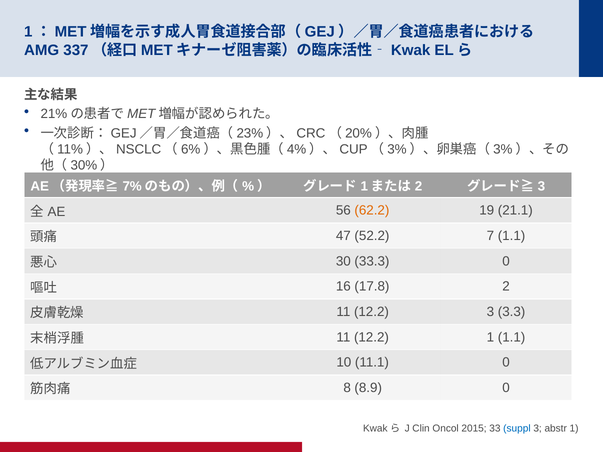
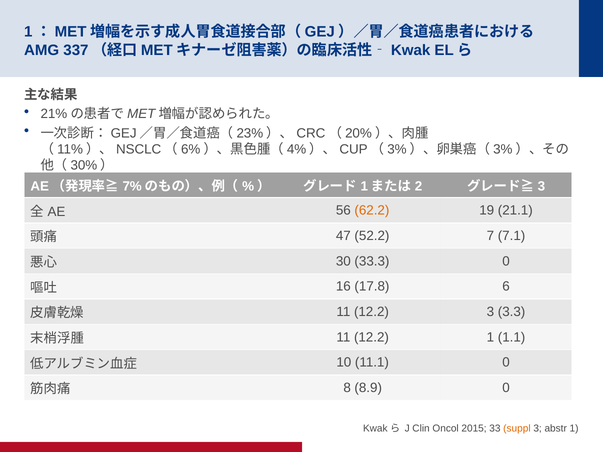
7 1.1: 1.1 -> 7.1 (512, 236)
17.8 2: 2 -> 6 (506, 287)
suppl colour: blue -> orange (517, 429)
